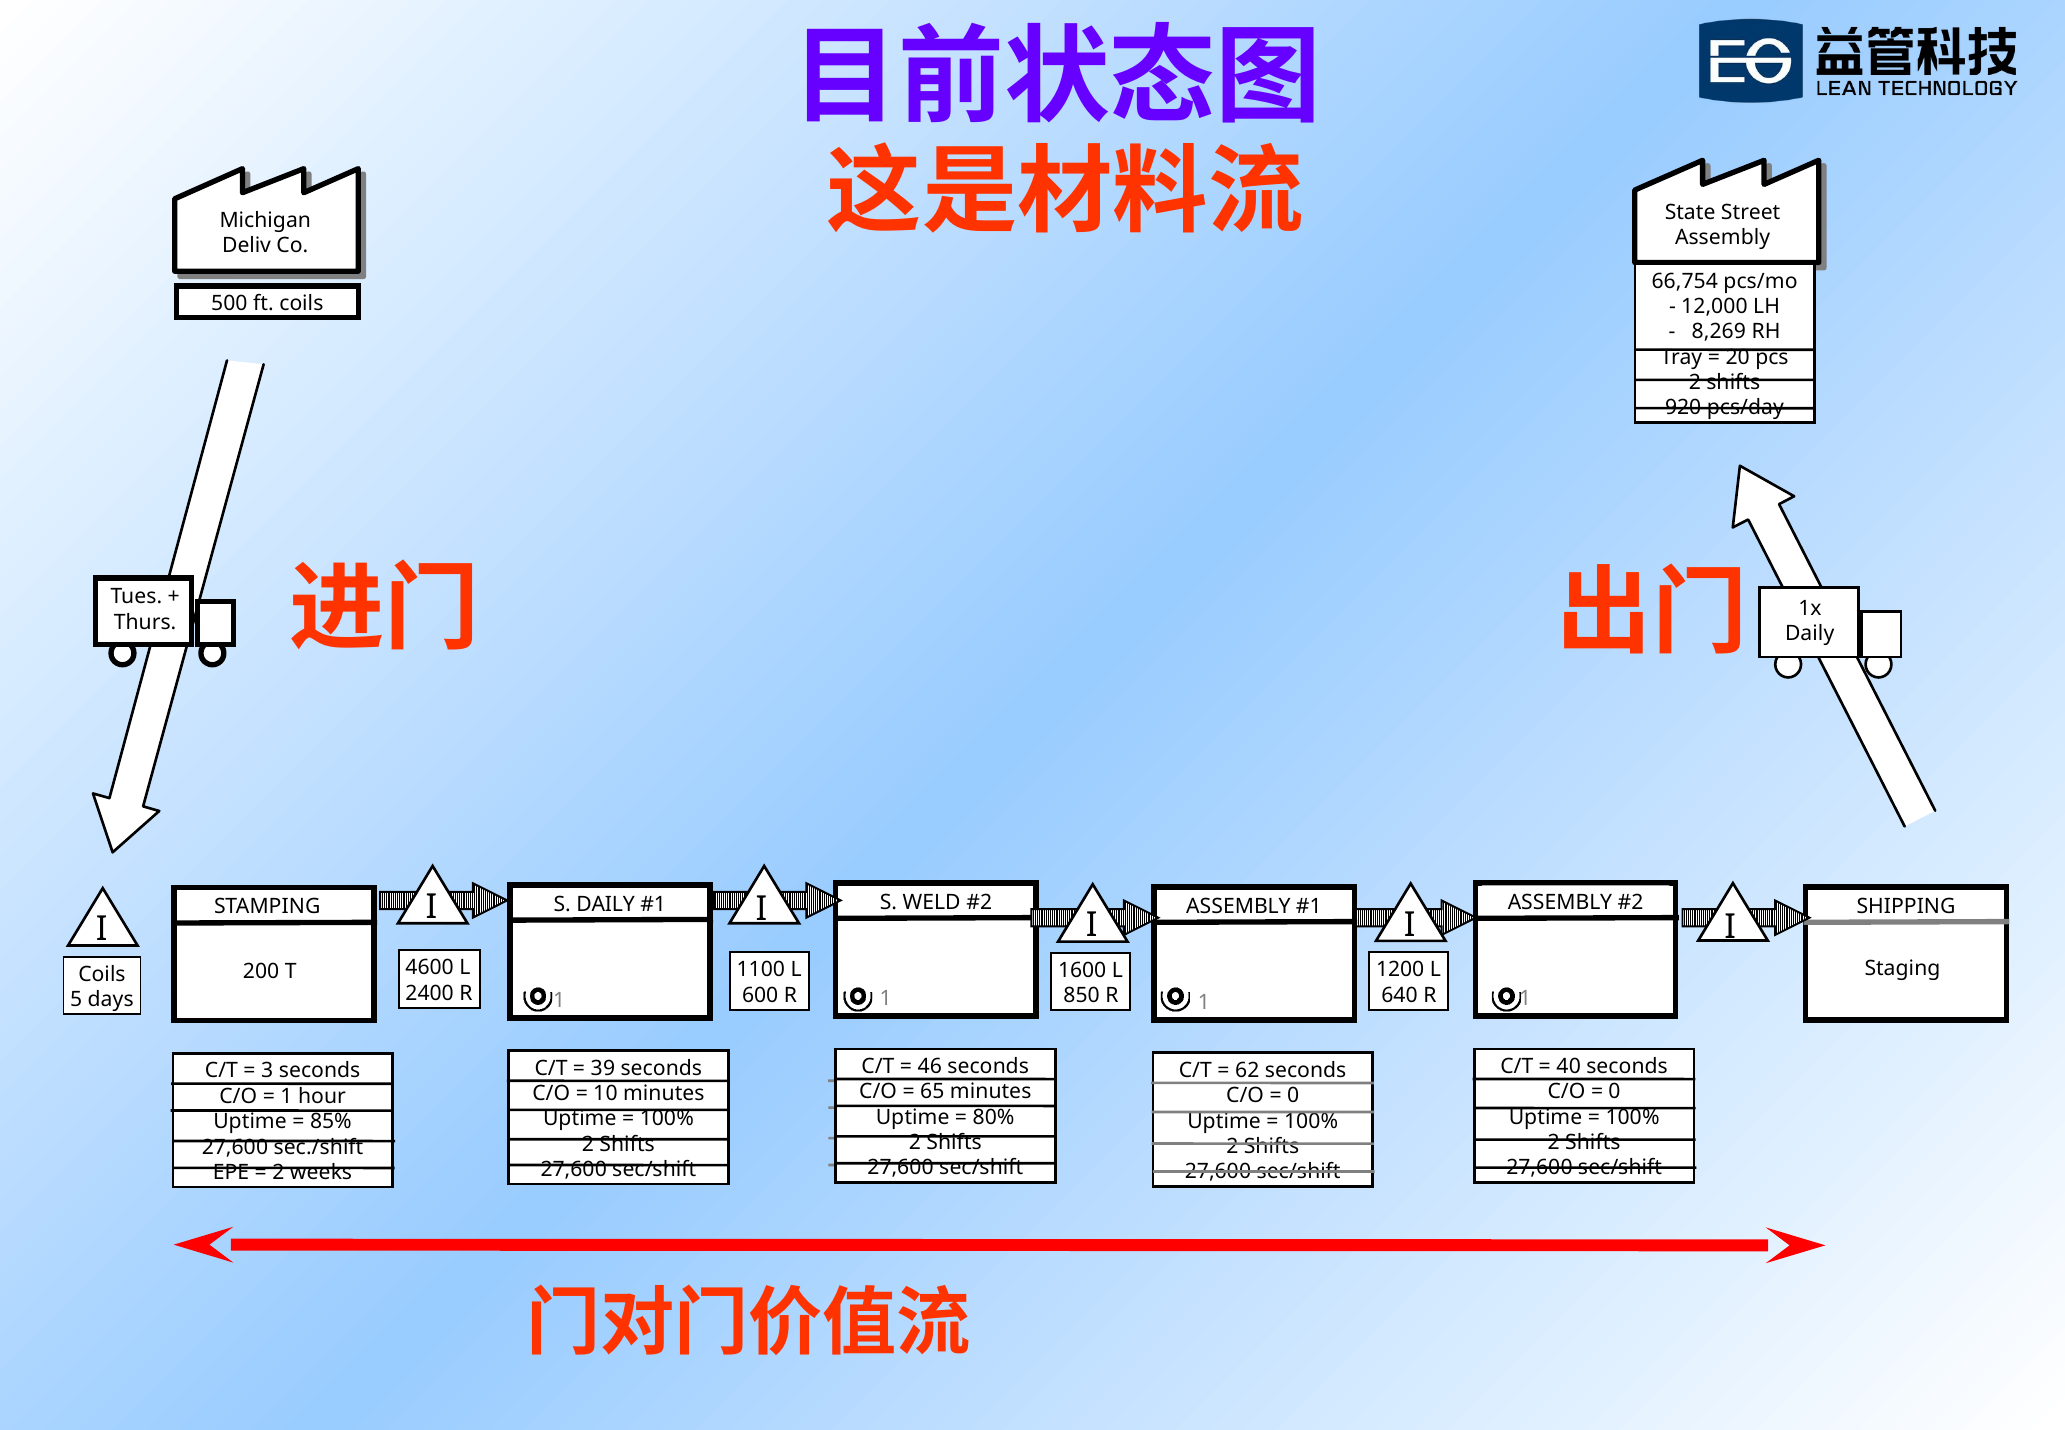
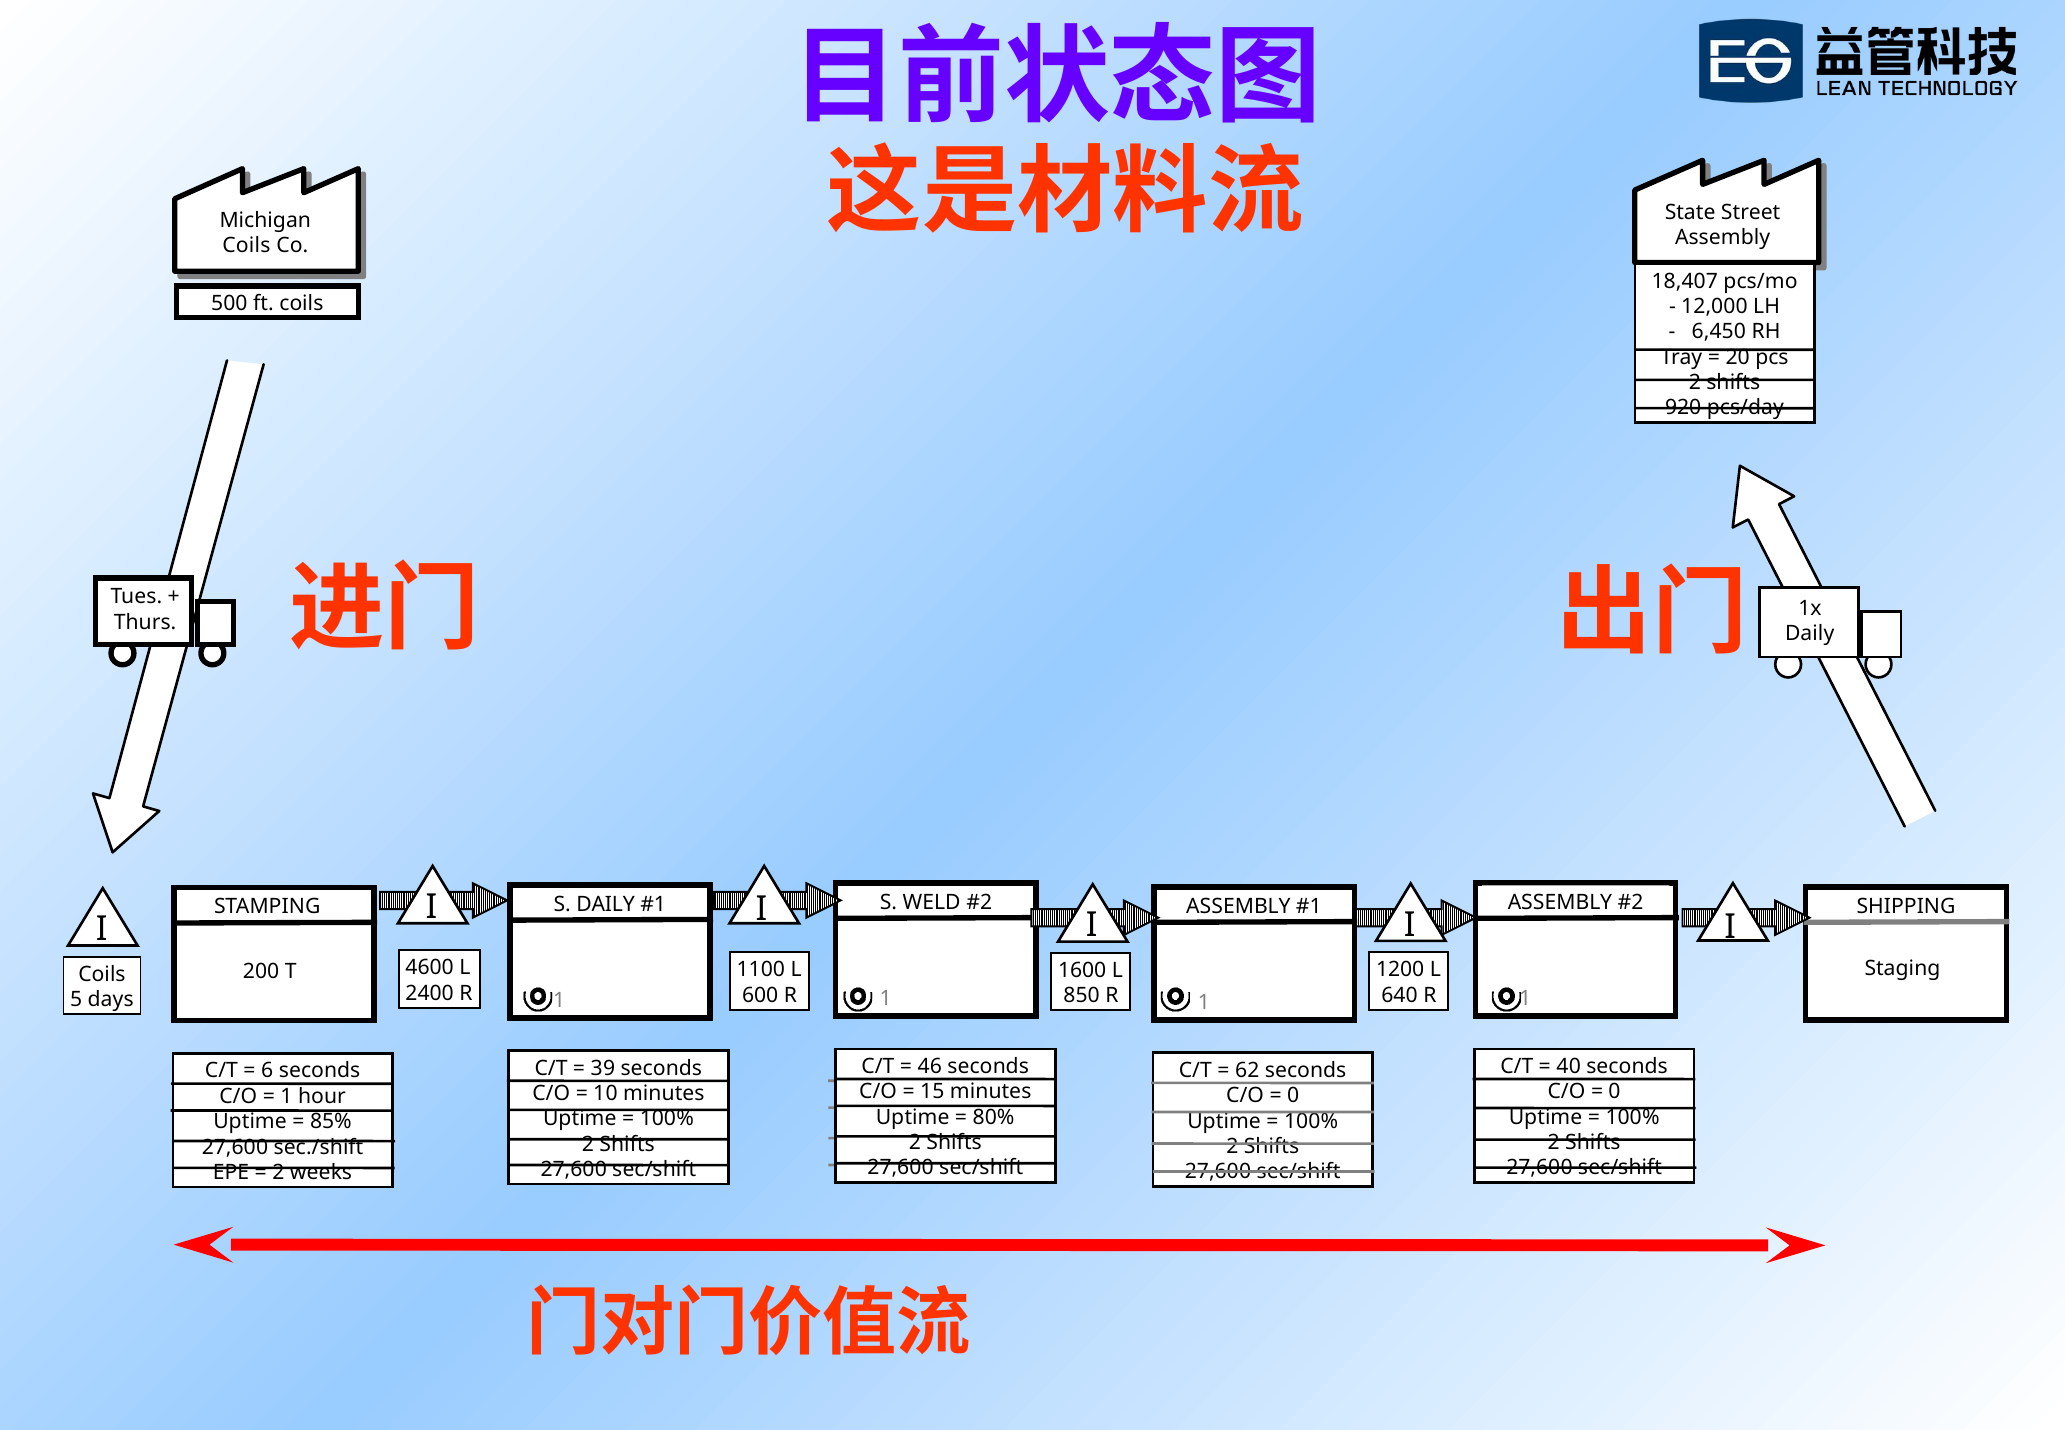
Deliv: Deliv -> Coils (246, 246)
66,754: 66,754 -> 18,407 (1685, 281)
8,269: 8,269 -> 6,450 (1719, 332)
3: 3 -> 6 (267, 1071)
65: 65 -> 15 (932, 1091)
